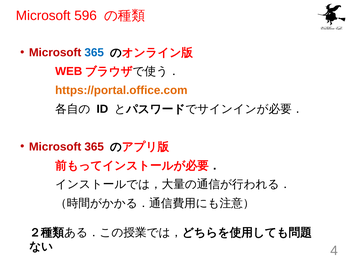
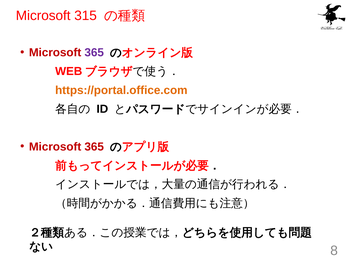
596: 596 -> 315 (86, 16)
365 colour: blue -> purple (94, 53)
4: 4 -> 8 (334, 251)
